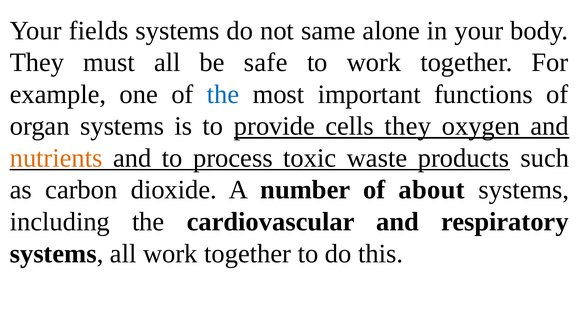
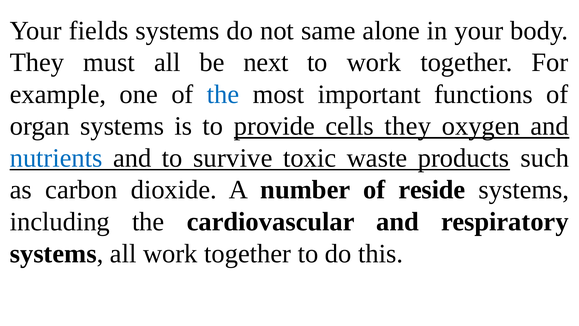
safe: safe -> next (266, 62)
nutrients colour: orange -> blue (56, 158)
process: process -> survive (233, 158)
about: about -> reside (432, 190)
